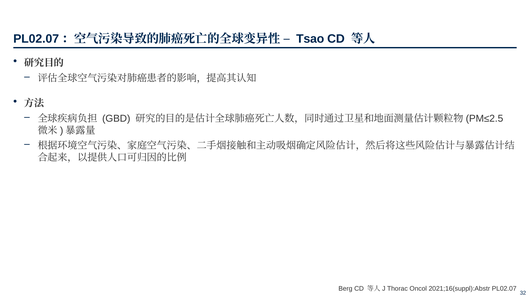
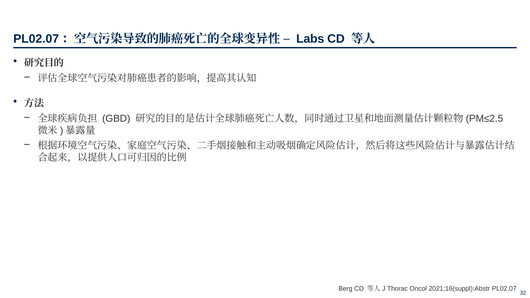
Tsao: Tsao -> Labs (310, 39)
